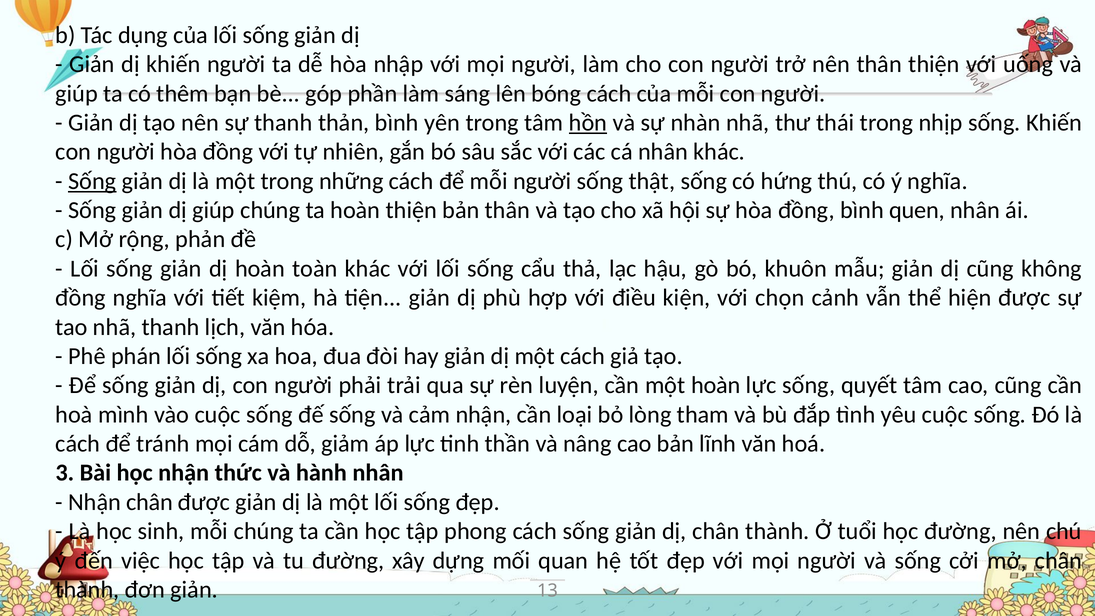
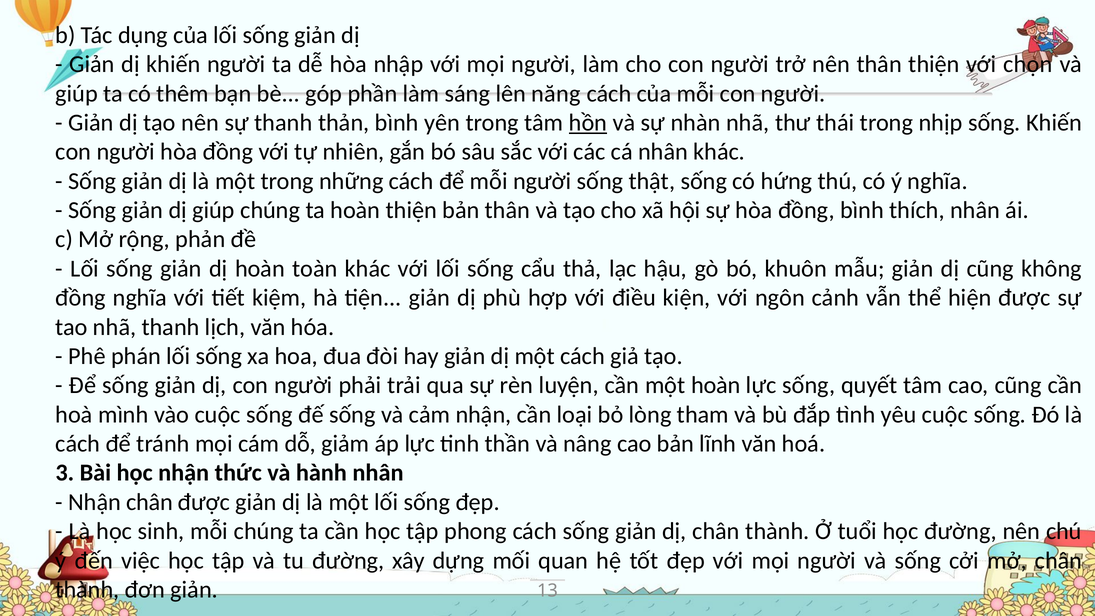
uống: uống -> chọn (1028, 64)
bóng: bóng -> năng (556, 94)
Sống underline: present -> none (92, 181)
quen: quen -> thích (917, 210)
chọn: chọn -> ngôn (780, 298)
